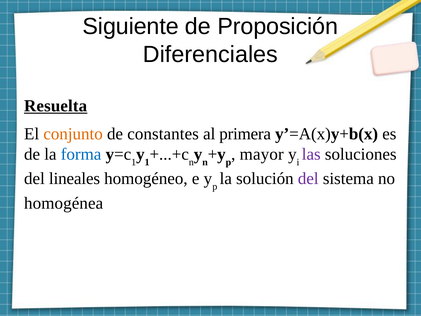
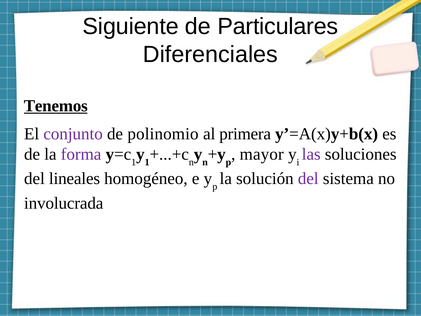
Proposición: Proposición -> Particulares (278, 27)
Resuelta: Resuelta -> Tenemos (56, 106)
conjunto colour: orange -> purple (73, 134)
constantes: constantes -> polinomio (163, 134)
forma colour: blue -> purple (81, 154)
homogénea: homogénea -> involucrada (64, 203)
